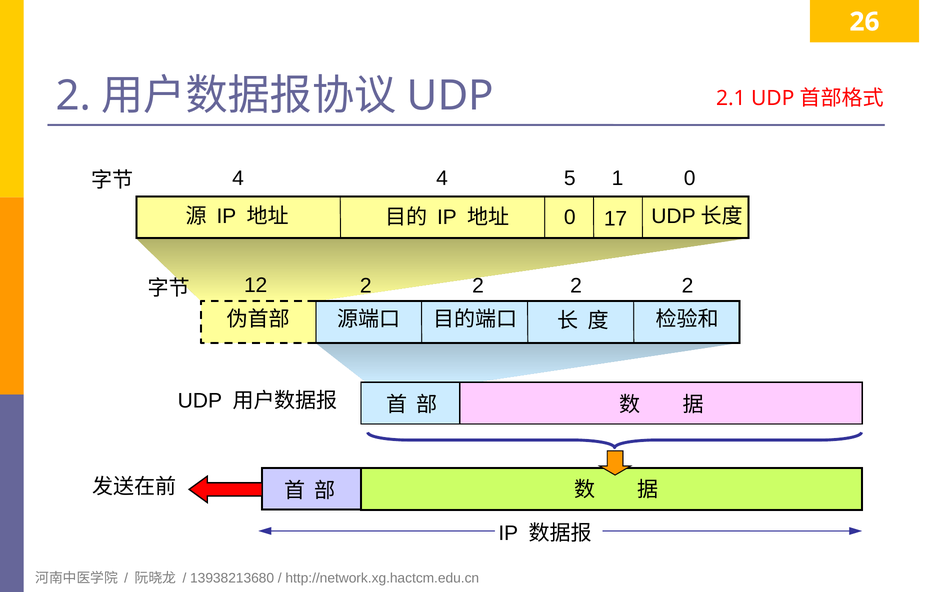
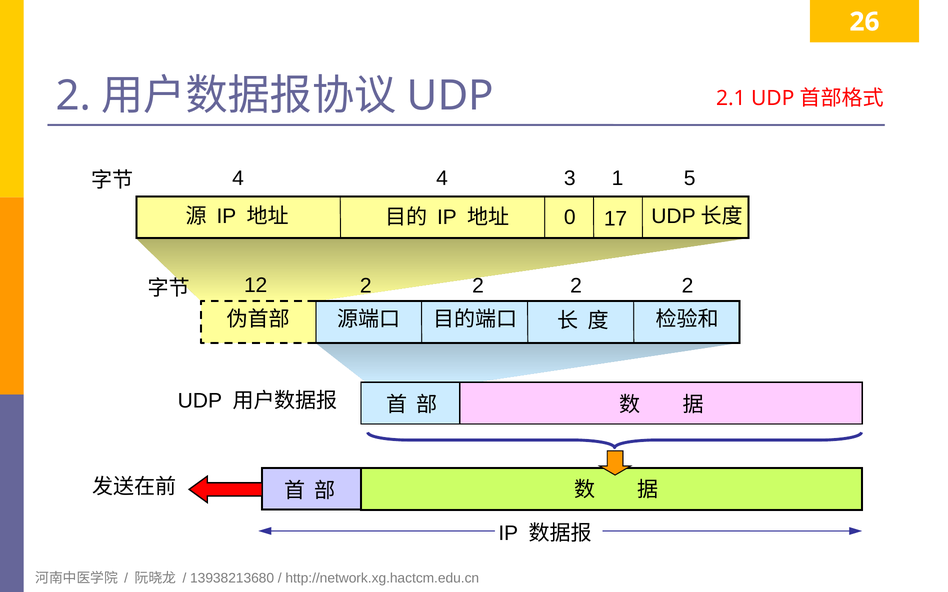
5: 5 -> 3 (570, 178)
1 0: 0 -> 5 (690, 178)
